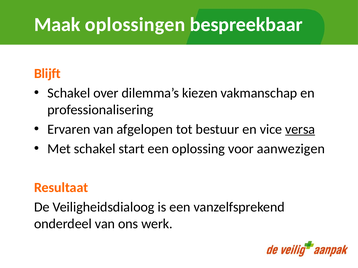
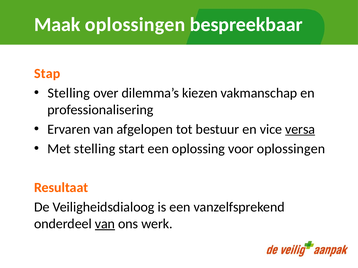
Blijft: Blijft -> Stap (47, 74)
Schakel: Schakel -> Stelling (69, 93)
Met schakel: schakel -> stelling (95, 149)
voor aanwezigen: aanwezigen -> oplossingen (291, 149)
van underline: none -> present (105, 224)
